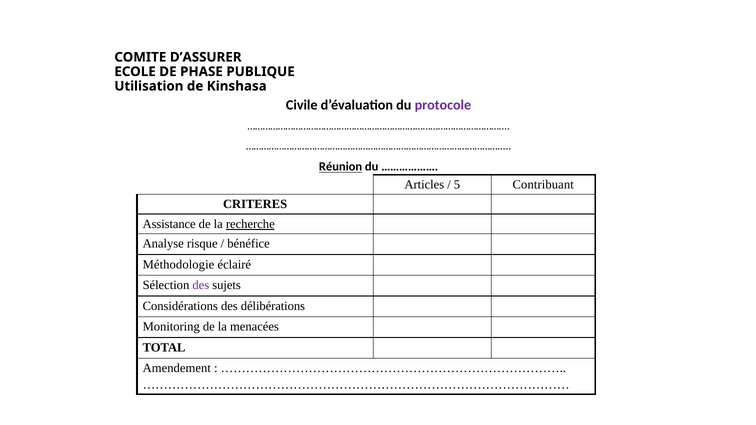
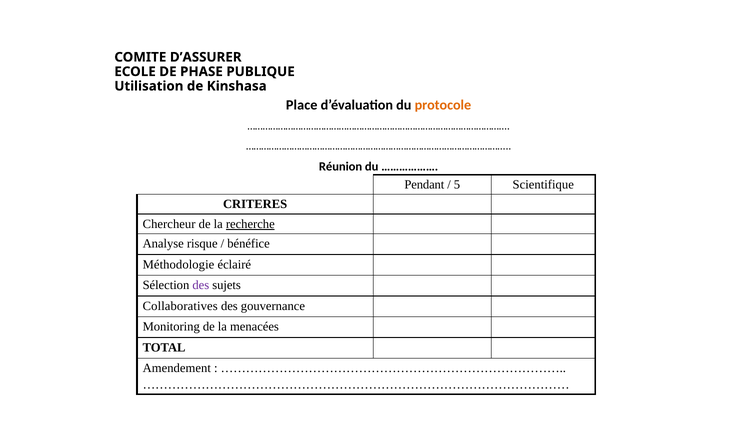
Civile: Civile -> Place (302, 105)
protocole colour: purple -> orange (443, 105)
Réunion underline: present -> none (341, 167)
Articles: Articles -> Pendant (424, 185)
Contribuant: Contribuant -> Scientifique (543, 185)
Assistance: Assistance -> Chercheur (169, 224)
Considérations: Considérations -> Collaboratives (180, 306)
délibérations: délibérations -> gouvernance (273, 306)
